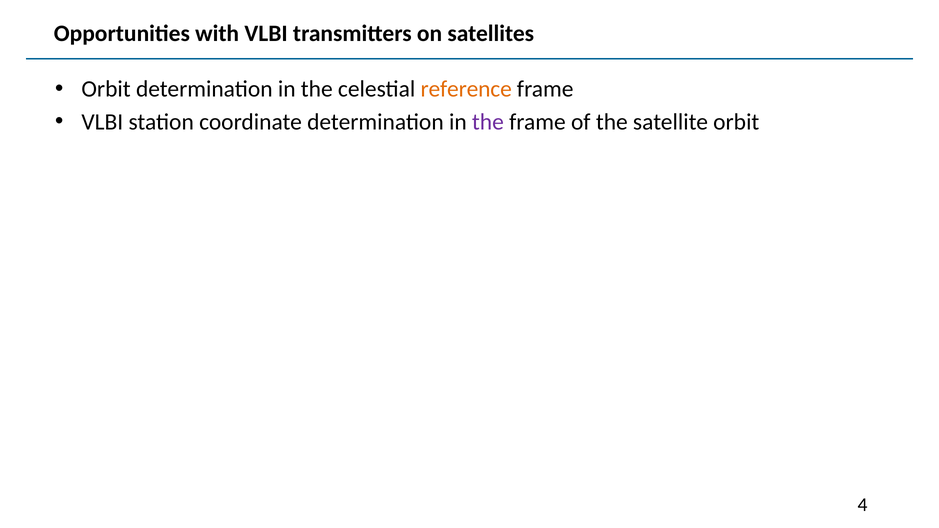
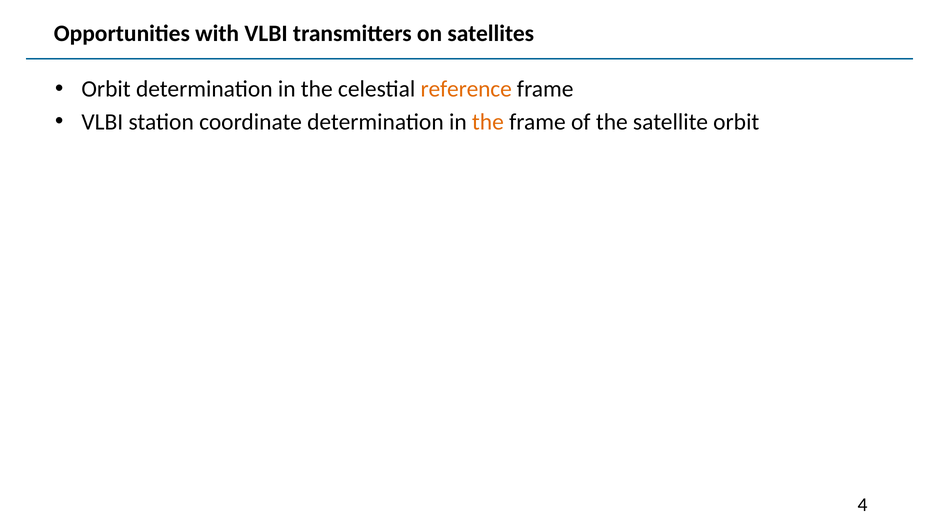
the colour: purple -> orange (488, 122)
